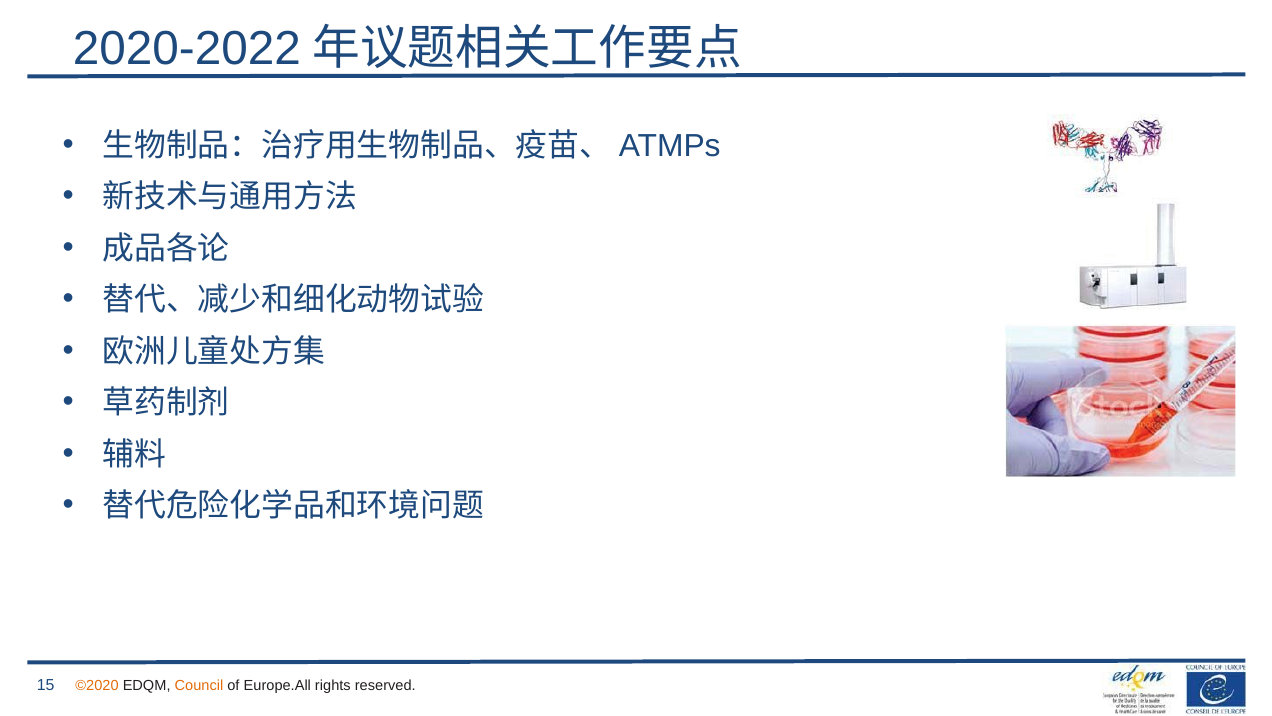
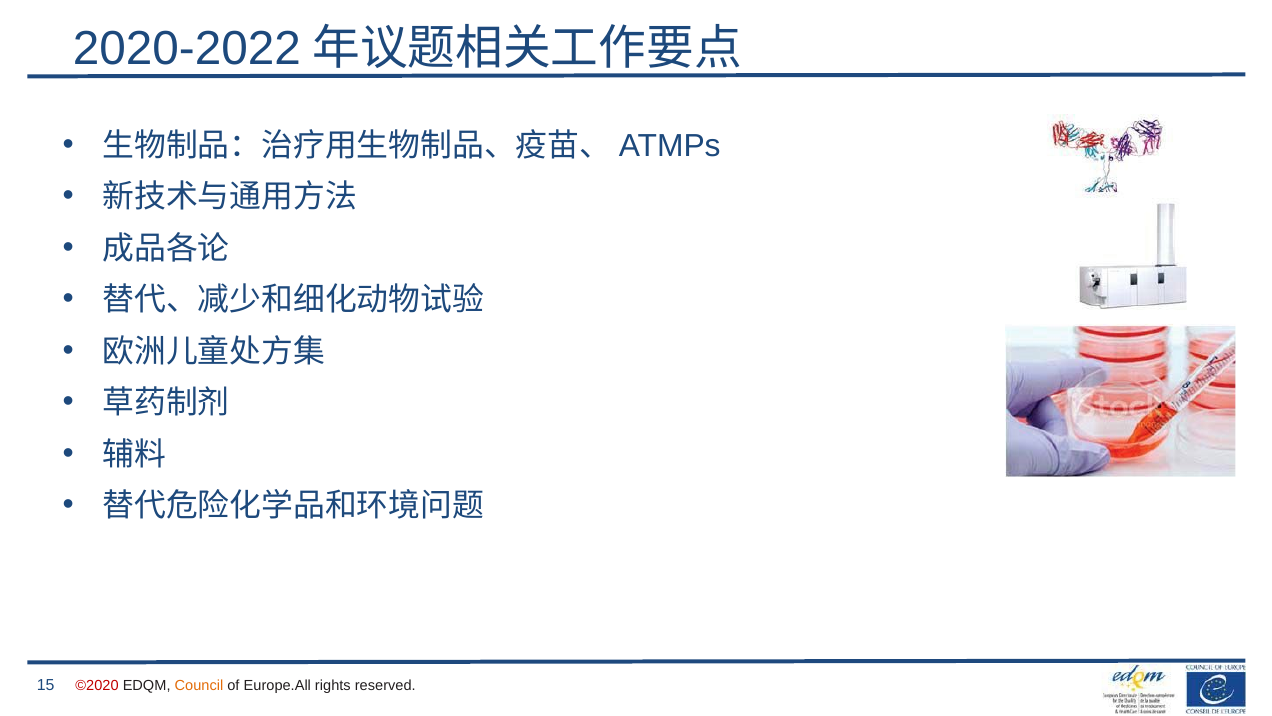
©2020 colour: orange -> red (97, 685)
